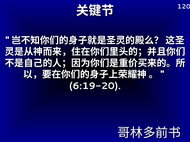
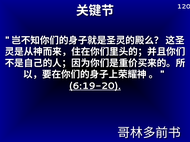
6:19-20 underline: none -> present (95, 86)
